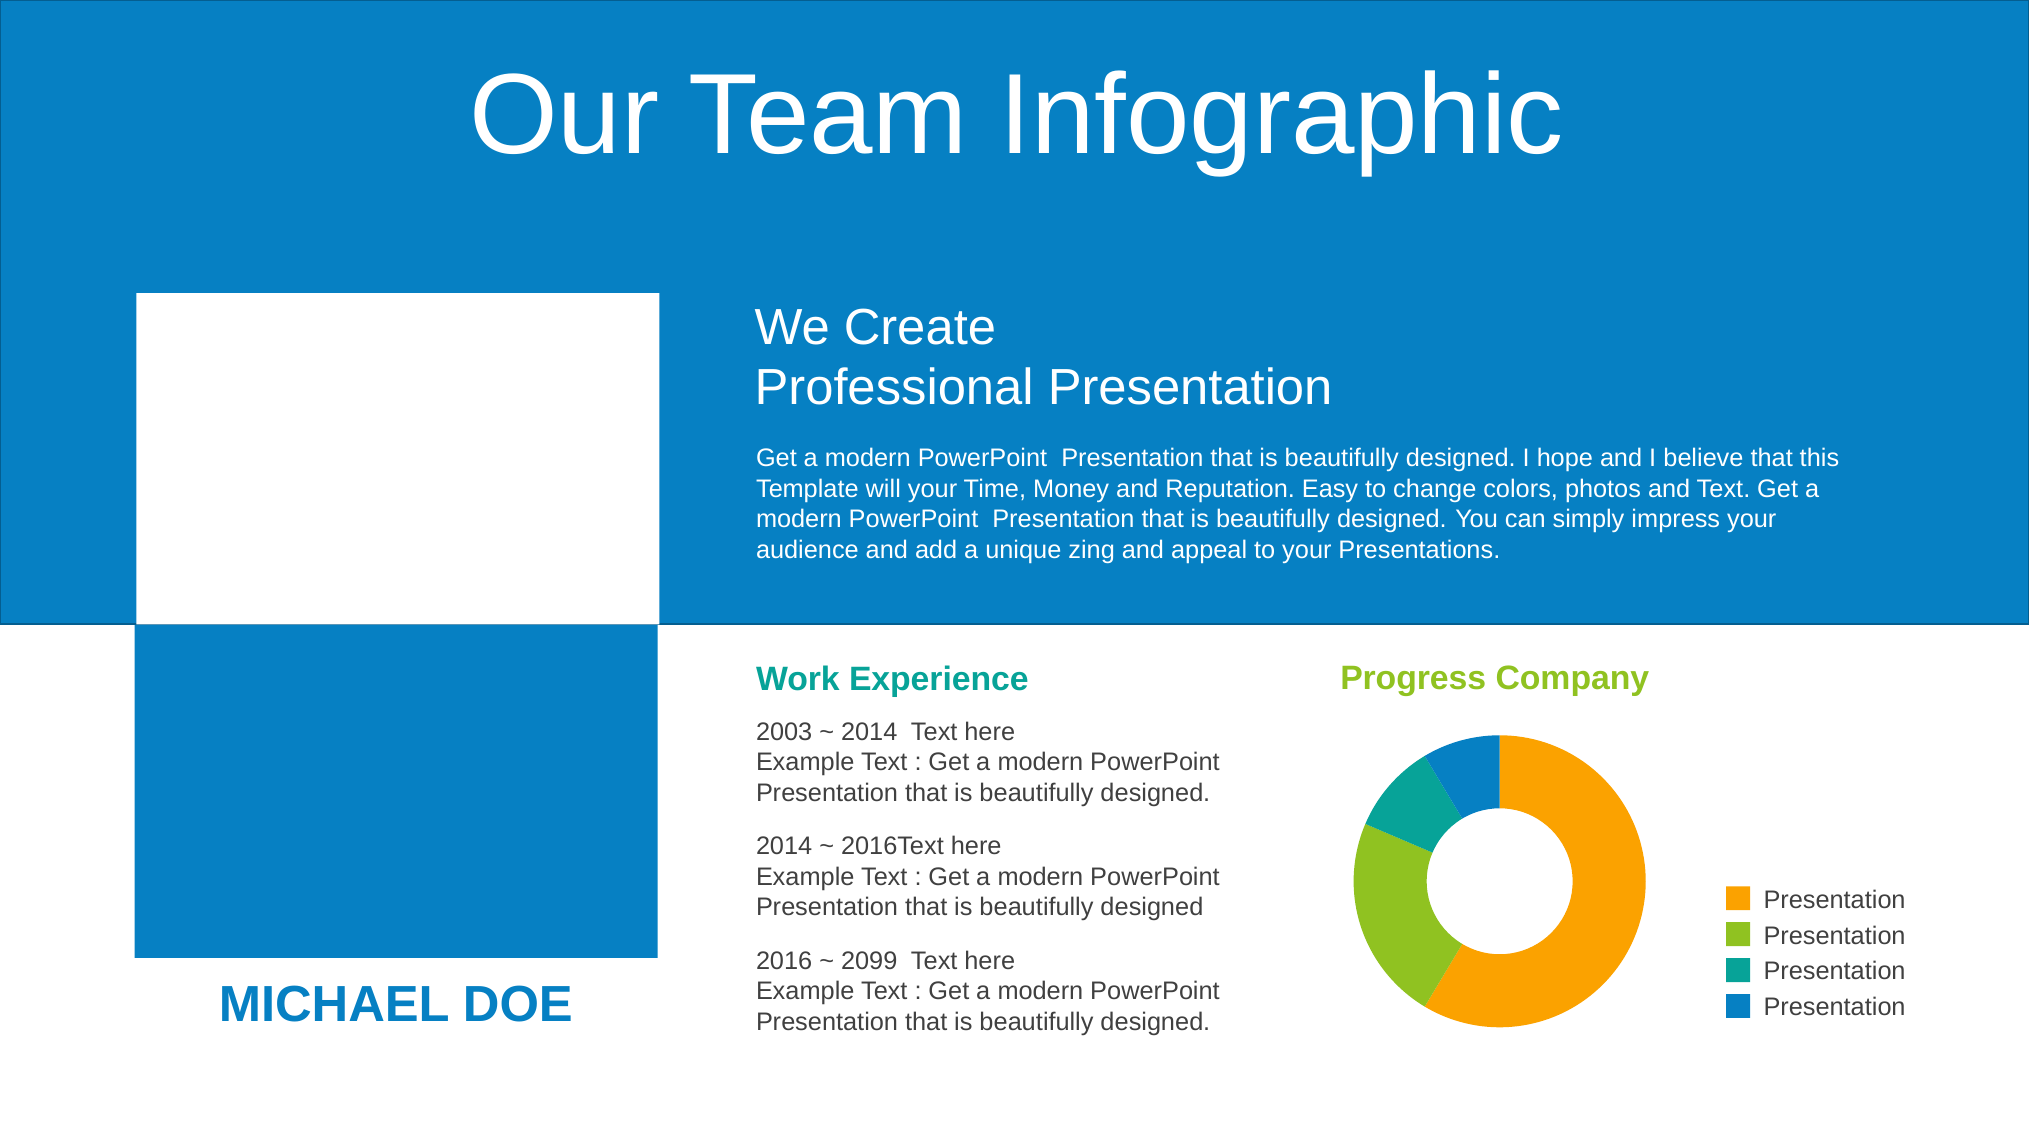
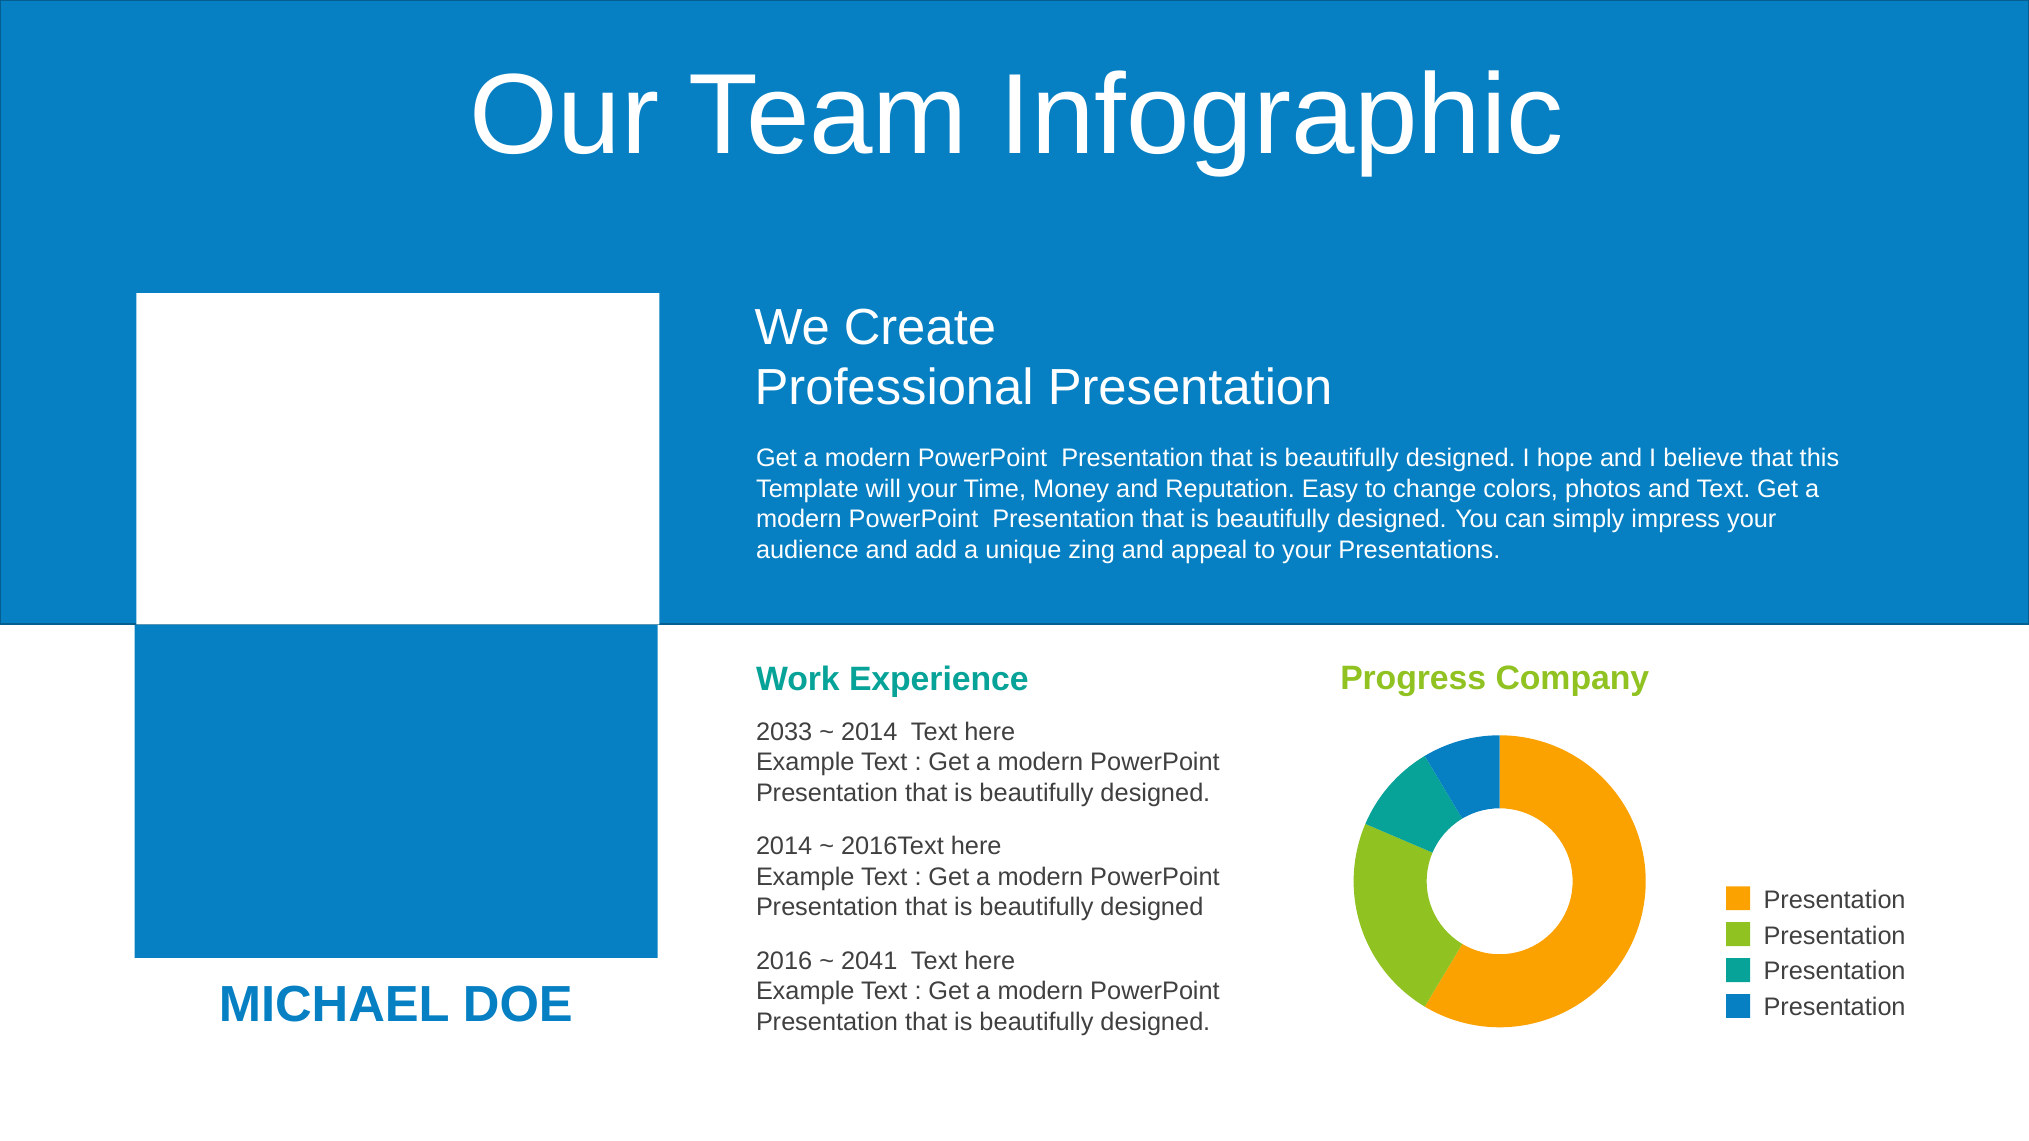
2003: 2003 -> 2033 (784, 732)
2099: 2099 -> 2041 (869, 961)
